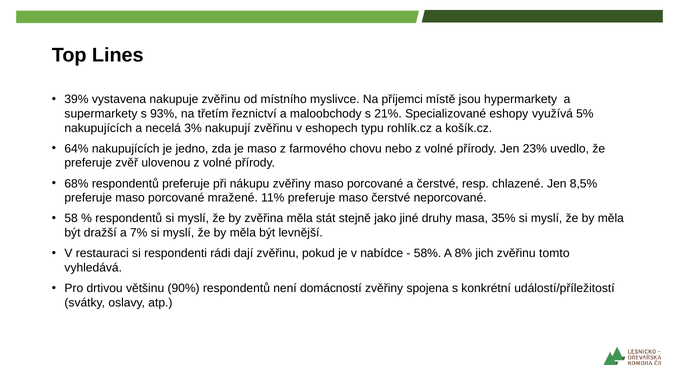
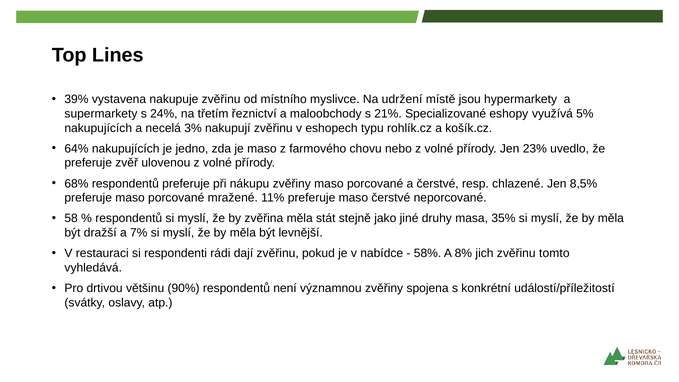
příjemci: příjemci -> udržení (402, 99)
93%: 93% -> 24% (164, 114)
domácností: domácností -> významnou (331, 288)
